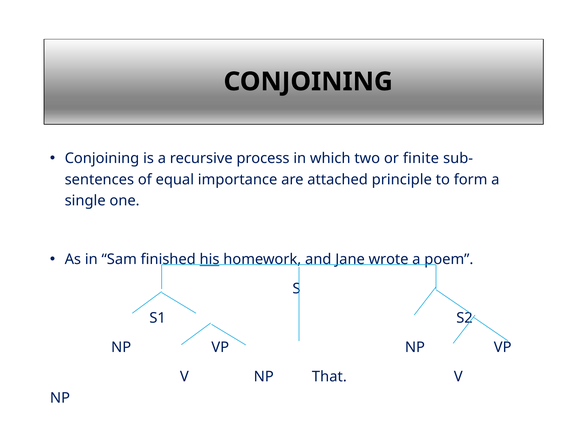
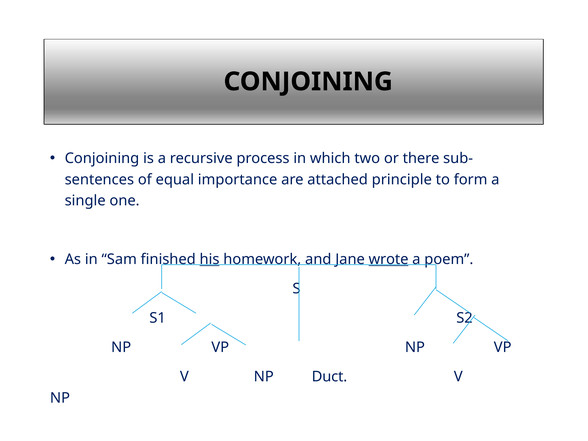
finite: finite -> there (421, 158)
wrote underline: none -> present (389, 259)
That: That -> Duct (329, 377)
